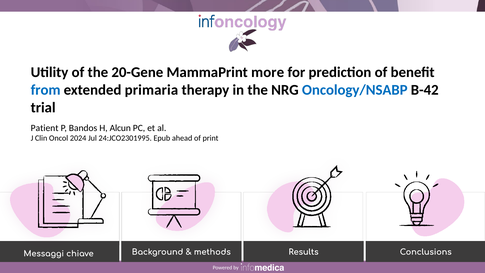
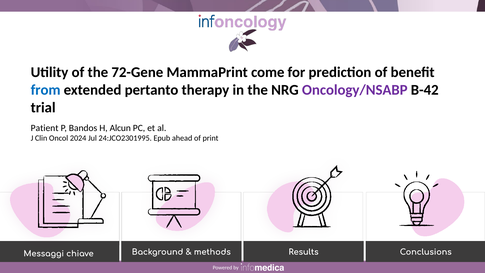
20-Gene: 20-Gene -> 72-Gene (137, 72)
more: more -> come (268, 72)
primaria: primaria -> pertanto (152, 90)
Oncology/NSABP colour: blue -> purple (355, 90)
